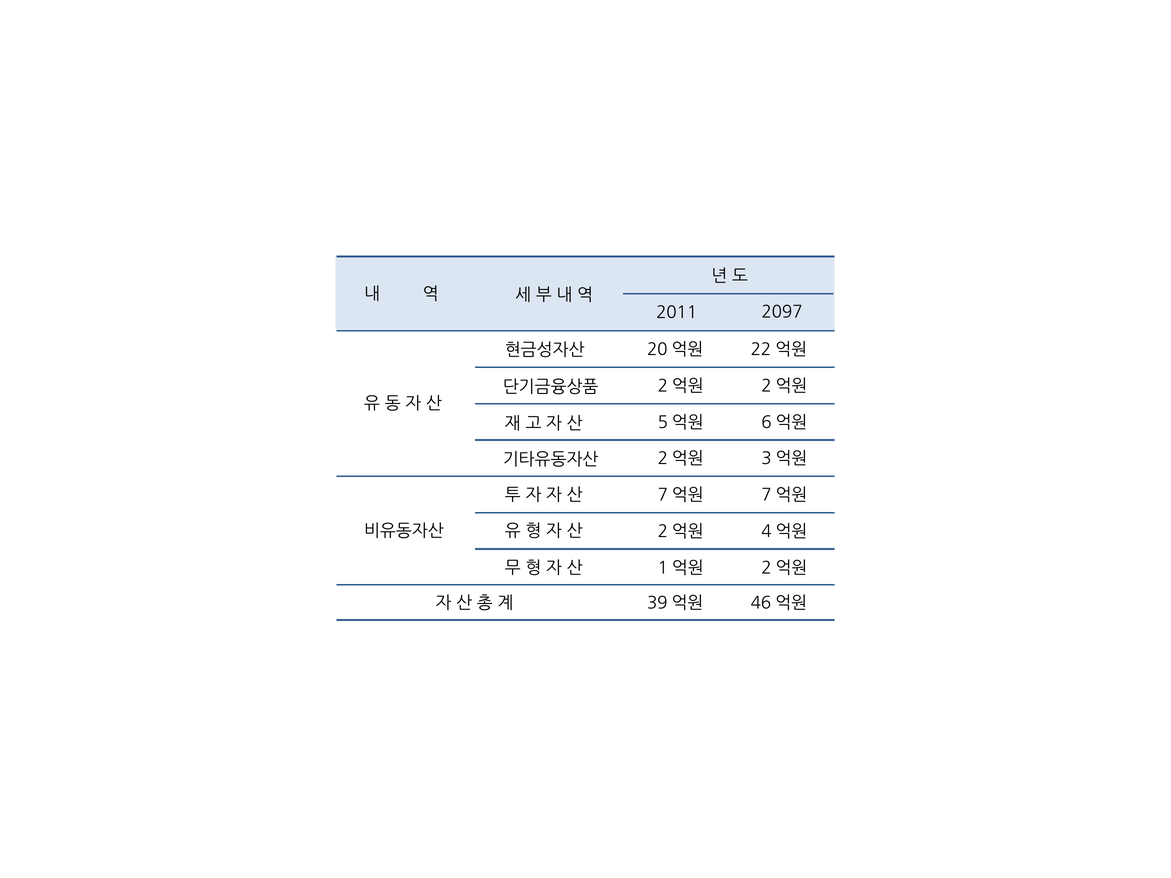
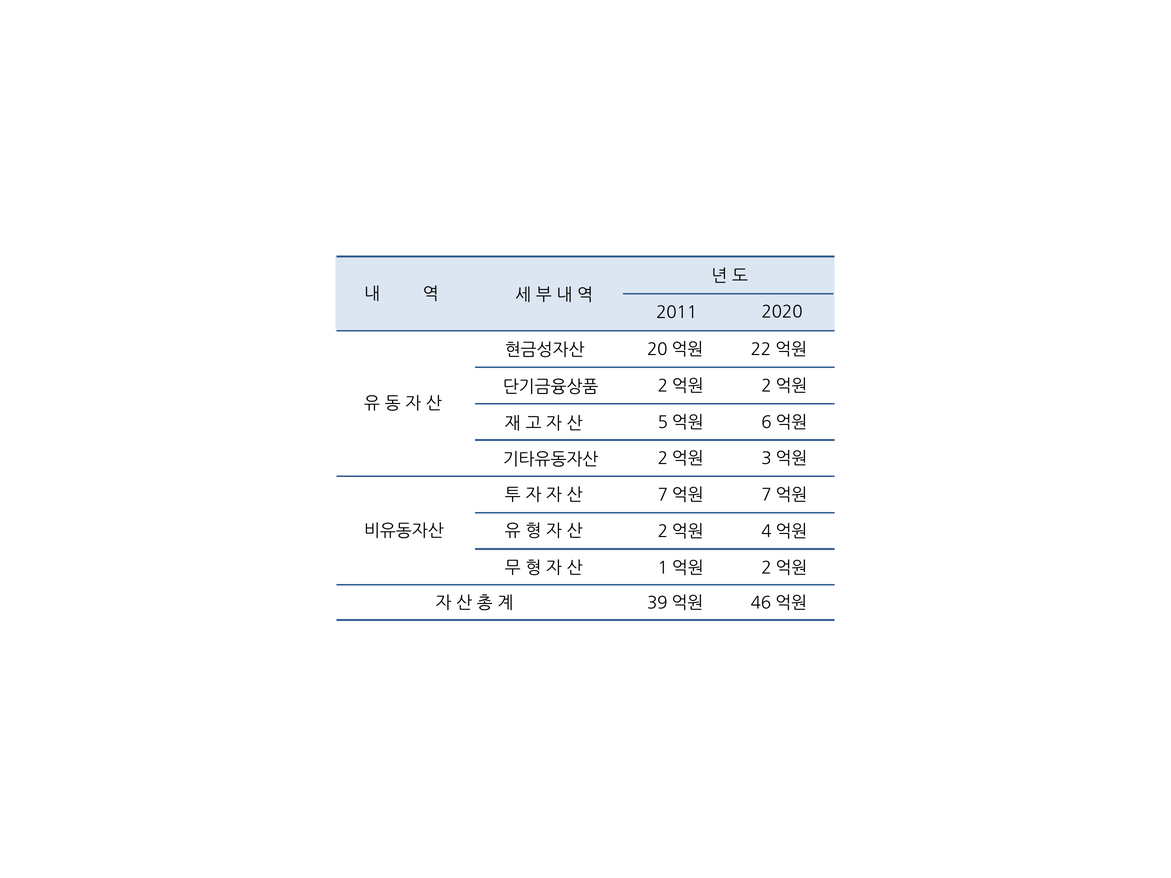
2097: 2097 -> 2020 (782, 312)
